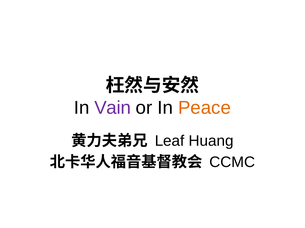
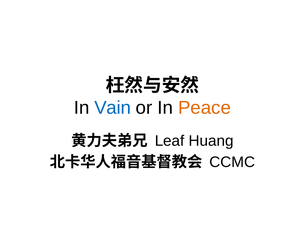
Vain colour: purple -> blue (113, 108)
